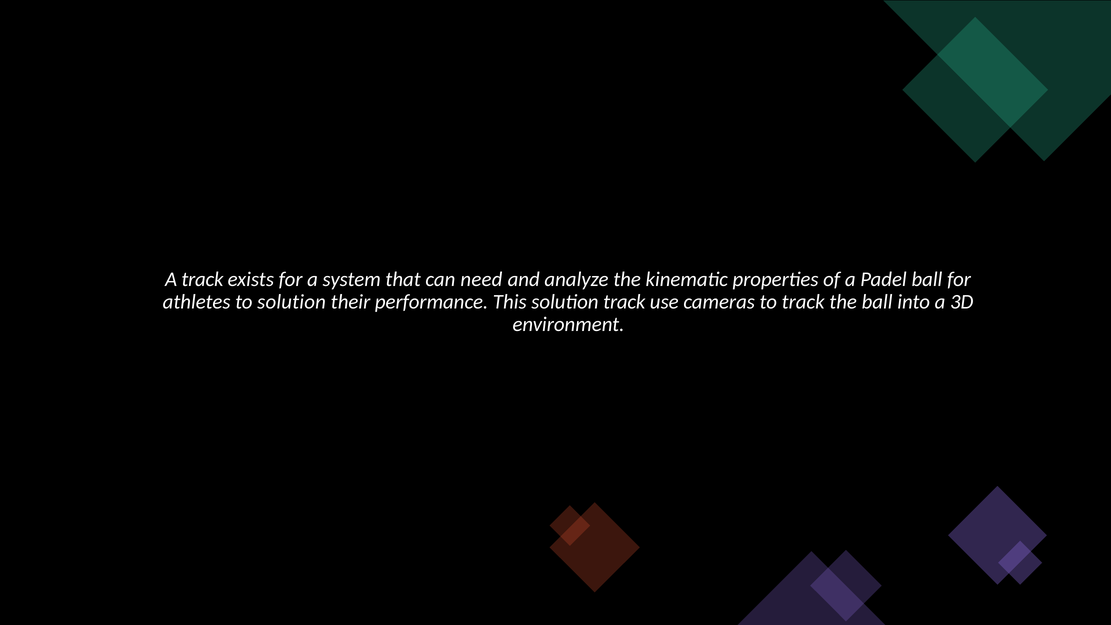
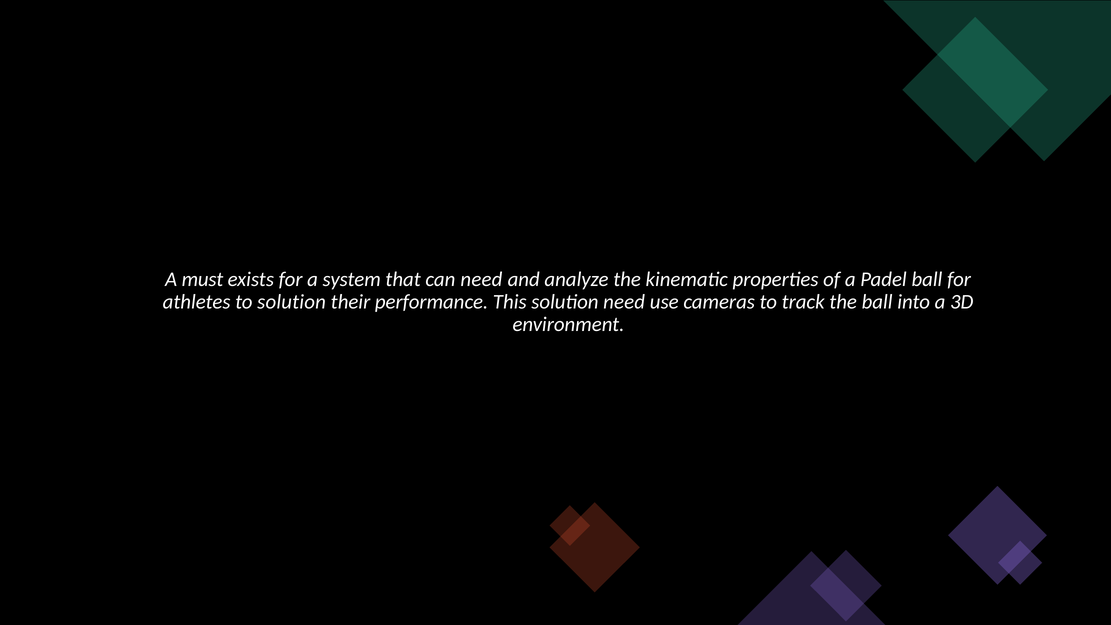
A track: track -> must (202, 279)
solution track: track -> need (624, 302)
